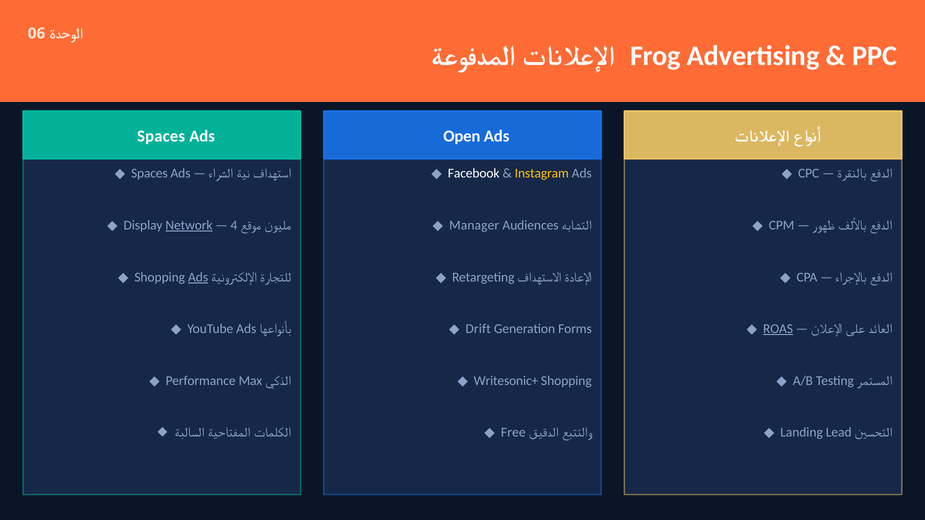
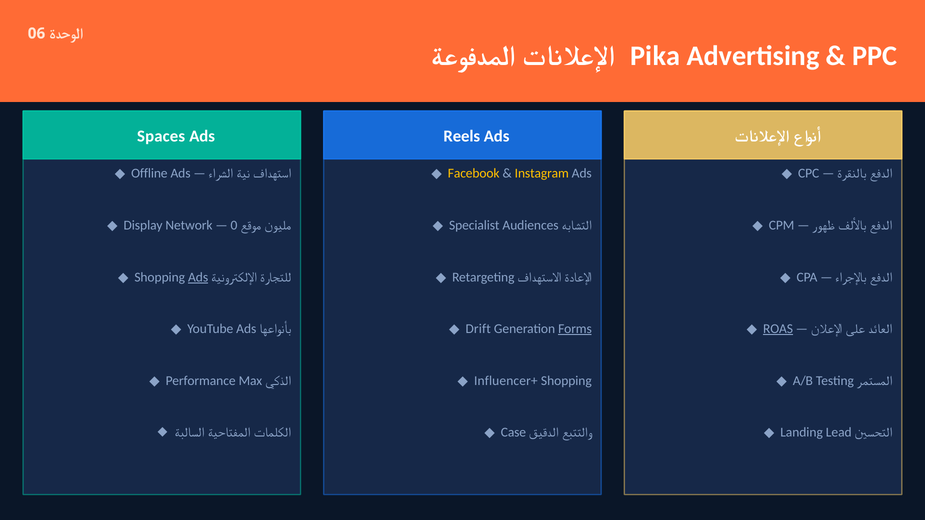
Frog: Frog -> Pika (655, 56)
Open: Open -> Reels (462, 136)
Spaces: Spaces -> Offline (149, 174)
Facebook colour: white -> yellow (474, 174)
Network underline: present -> none (189, 225)
4: 4 -> 0 (234, 225)
Manager: Manager -> Specialist (474, 225)
Forms underline: none -> present (575, 329)
Writesonic+: Writesonic+ -> Influencer+ (506, 381)
Free: Free -> Case (513, 433)
